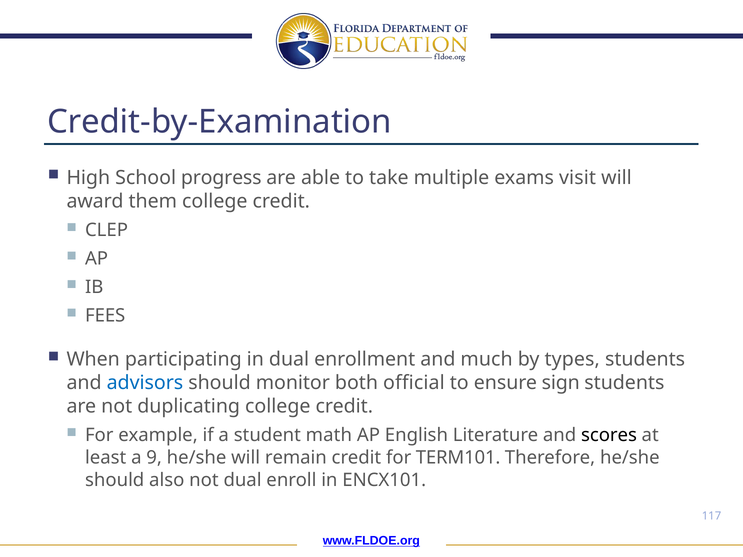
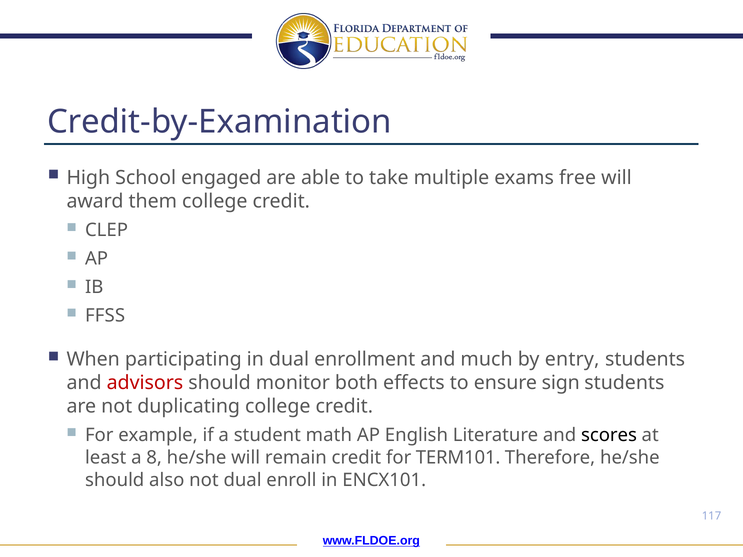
progress: progress -> engaged (221, 178)
visit: visit -> free (578, 178)
FEES: FEES -> FFSS (105, 316)
types: types -> entry (572, 359)
advisors colour: blue -> red (145, 383)
official: official -> effects (414, 383)
9: 9 -> 8 (154, 458)
